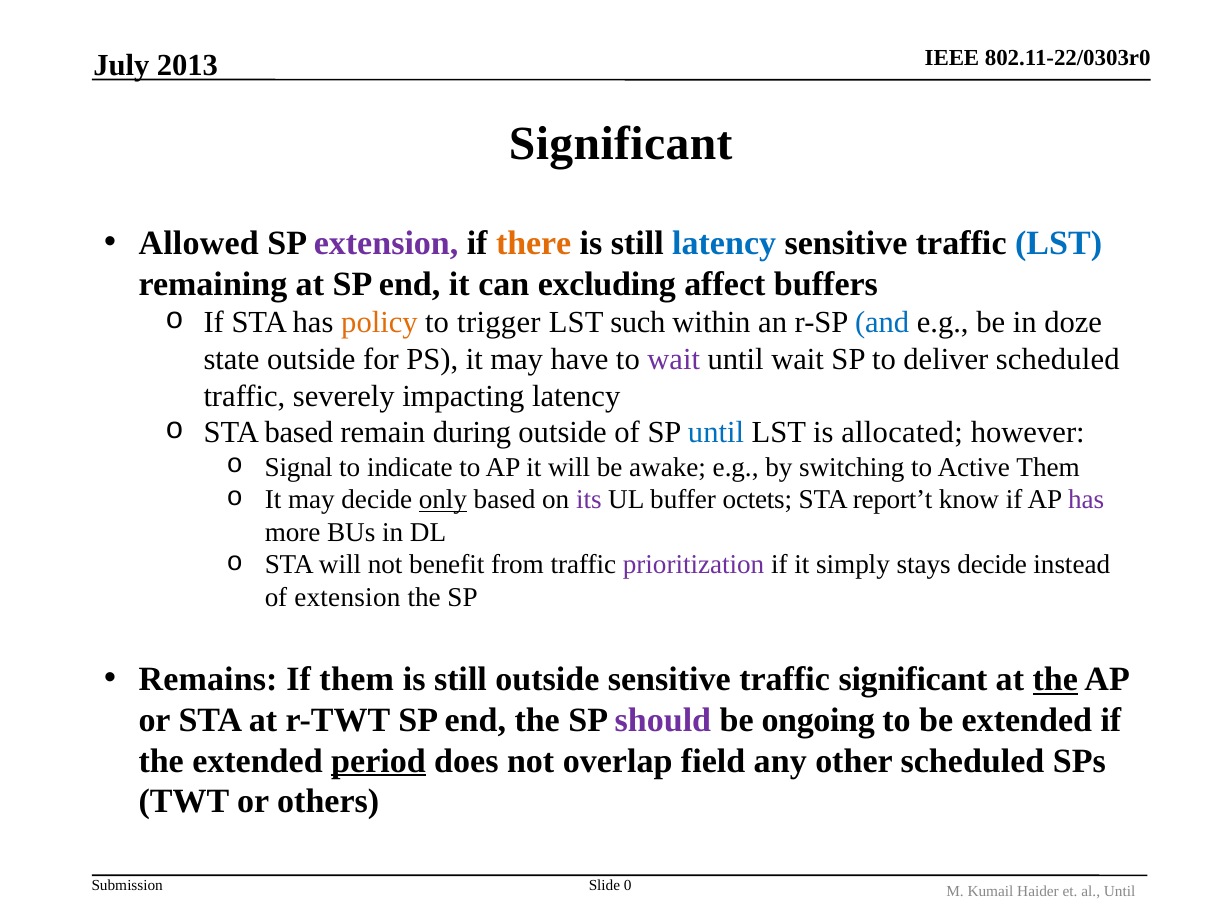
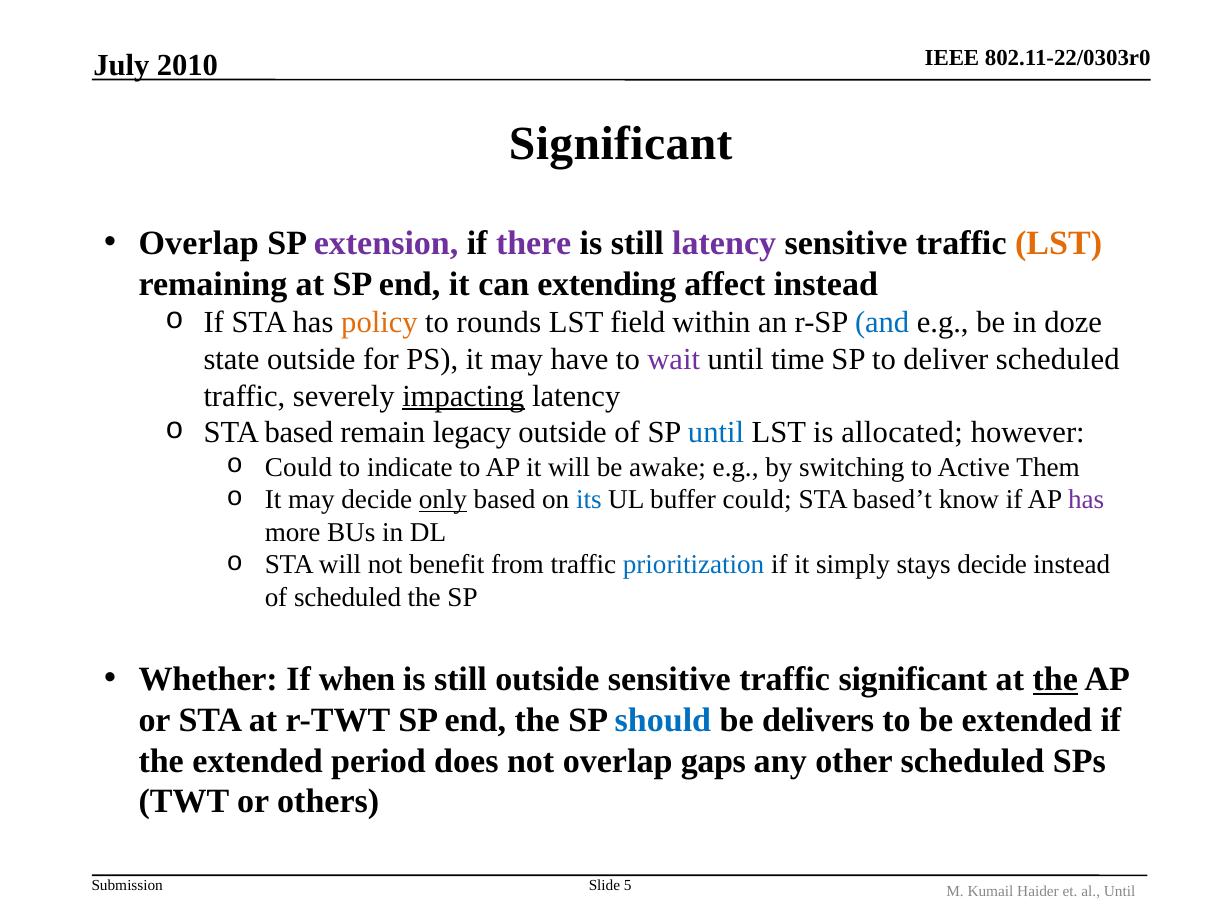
2013: 2013 -> 2010 (187, 65)
Allowed: Allowed -> Overlap (199, 243)
there colour: orange -> purple (534, 243)
latency colour: blue -> purple (724, 243)
LST colour: blue -> orange (1059, 243)
excluding: excluding -> extending (607, 284)
affect buffers: buffers -> instead (826, 284)
trigger: trigger -> rounds (499, 323)
such: such -> field (638, 323)
until wait: wait -> time (798, 359)
impacting underline: none -> present (463, 396)
during: during -> legacy (472, 433)
Signal: Signal -> Could (298, 467)
its colour: purple -> blue (589, 500)
buffer octets: octets -> could (757, 500)
report’t: report’t -> based’t (892, 500)
prioritization colour: purple -> blue (694, 565)
of extension: extension -> scheduled (348, 598)
Remains: Remains -> Whether (208, 679)
If them: them -> when (357, 679)
should colour: purple -> blue (663, 720)
ongoing: ongoing -> delivers (818, 720)
period underline: present -> none (378, 761)
field: field -> gaps (713, 761)
0: 0 -> 5 (628, 885)
